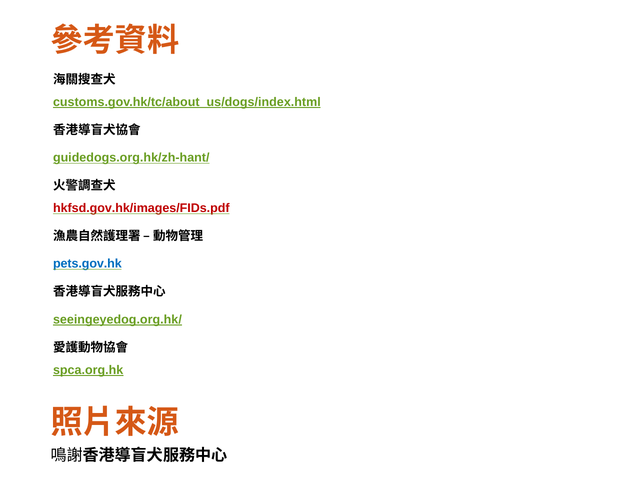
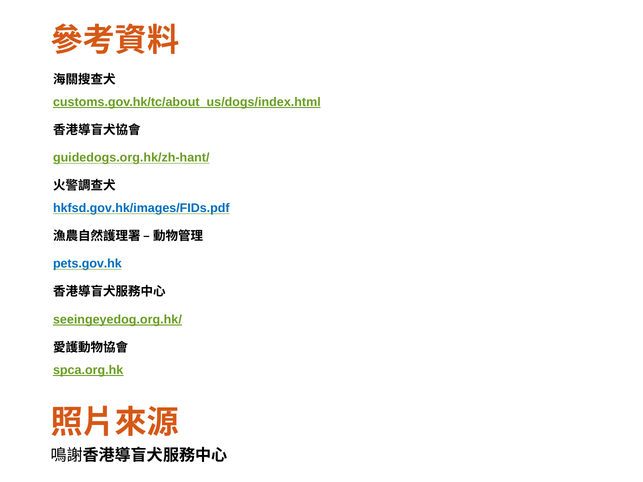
hkfsd.gov.hk/images/FIDs.pdf colour: red -> blue (141, 208)
